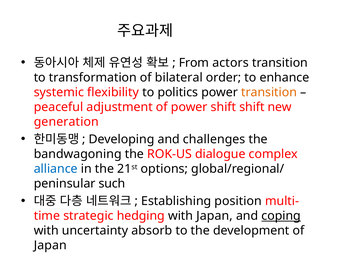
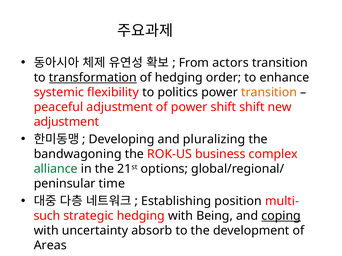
transformation underline: none -> present (93, 78)
of bilateral: bilateral -> hedging (179, 78)
generation: generation -> adjustment (66, 122)
challenges: challenges -> pluralizing (214, 140)
dialogue: dialogue -> business (220, 154)
alliance colour: blue -> green (56, 169)
such: such -> time (112, 184)
time: time -> such (47, 216)
with Japan: Japan -> Being (215, 216)
Japan: Japan -> Areas (50, 246)
